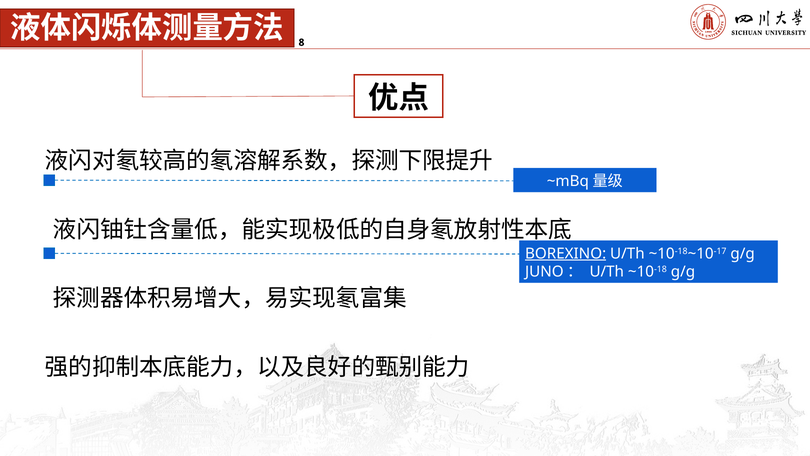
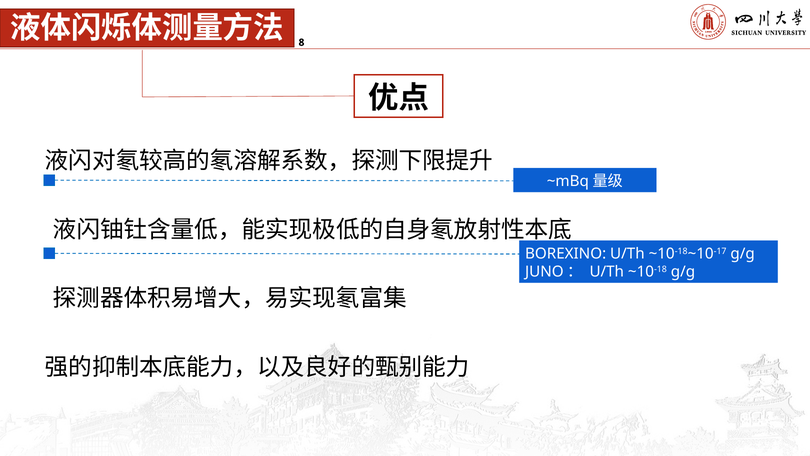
BOREXINO underline: present -> none (566, 253)
